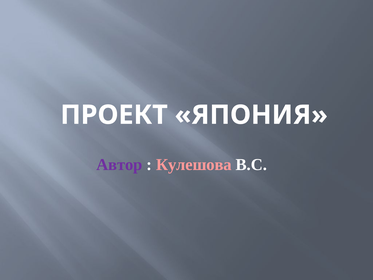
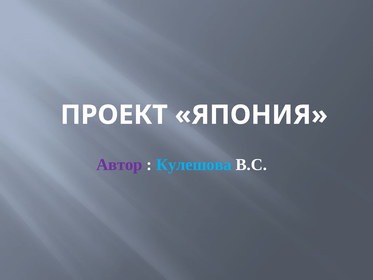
Кулешова colour: pink -> light blue (194, 165)
